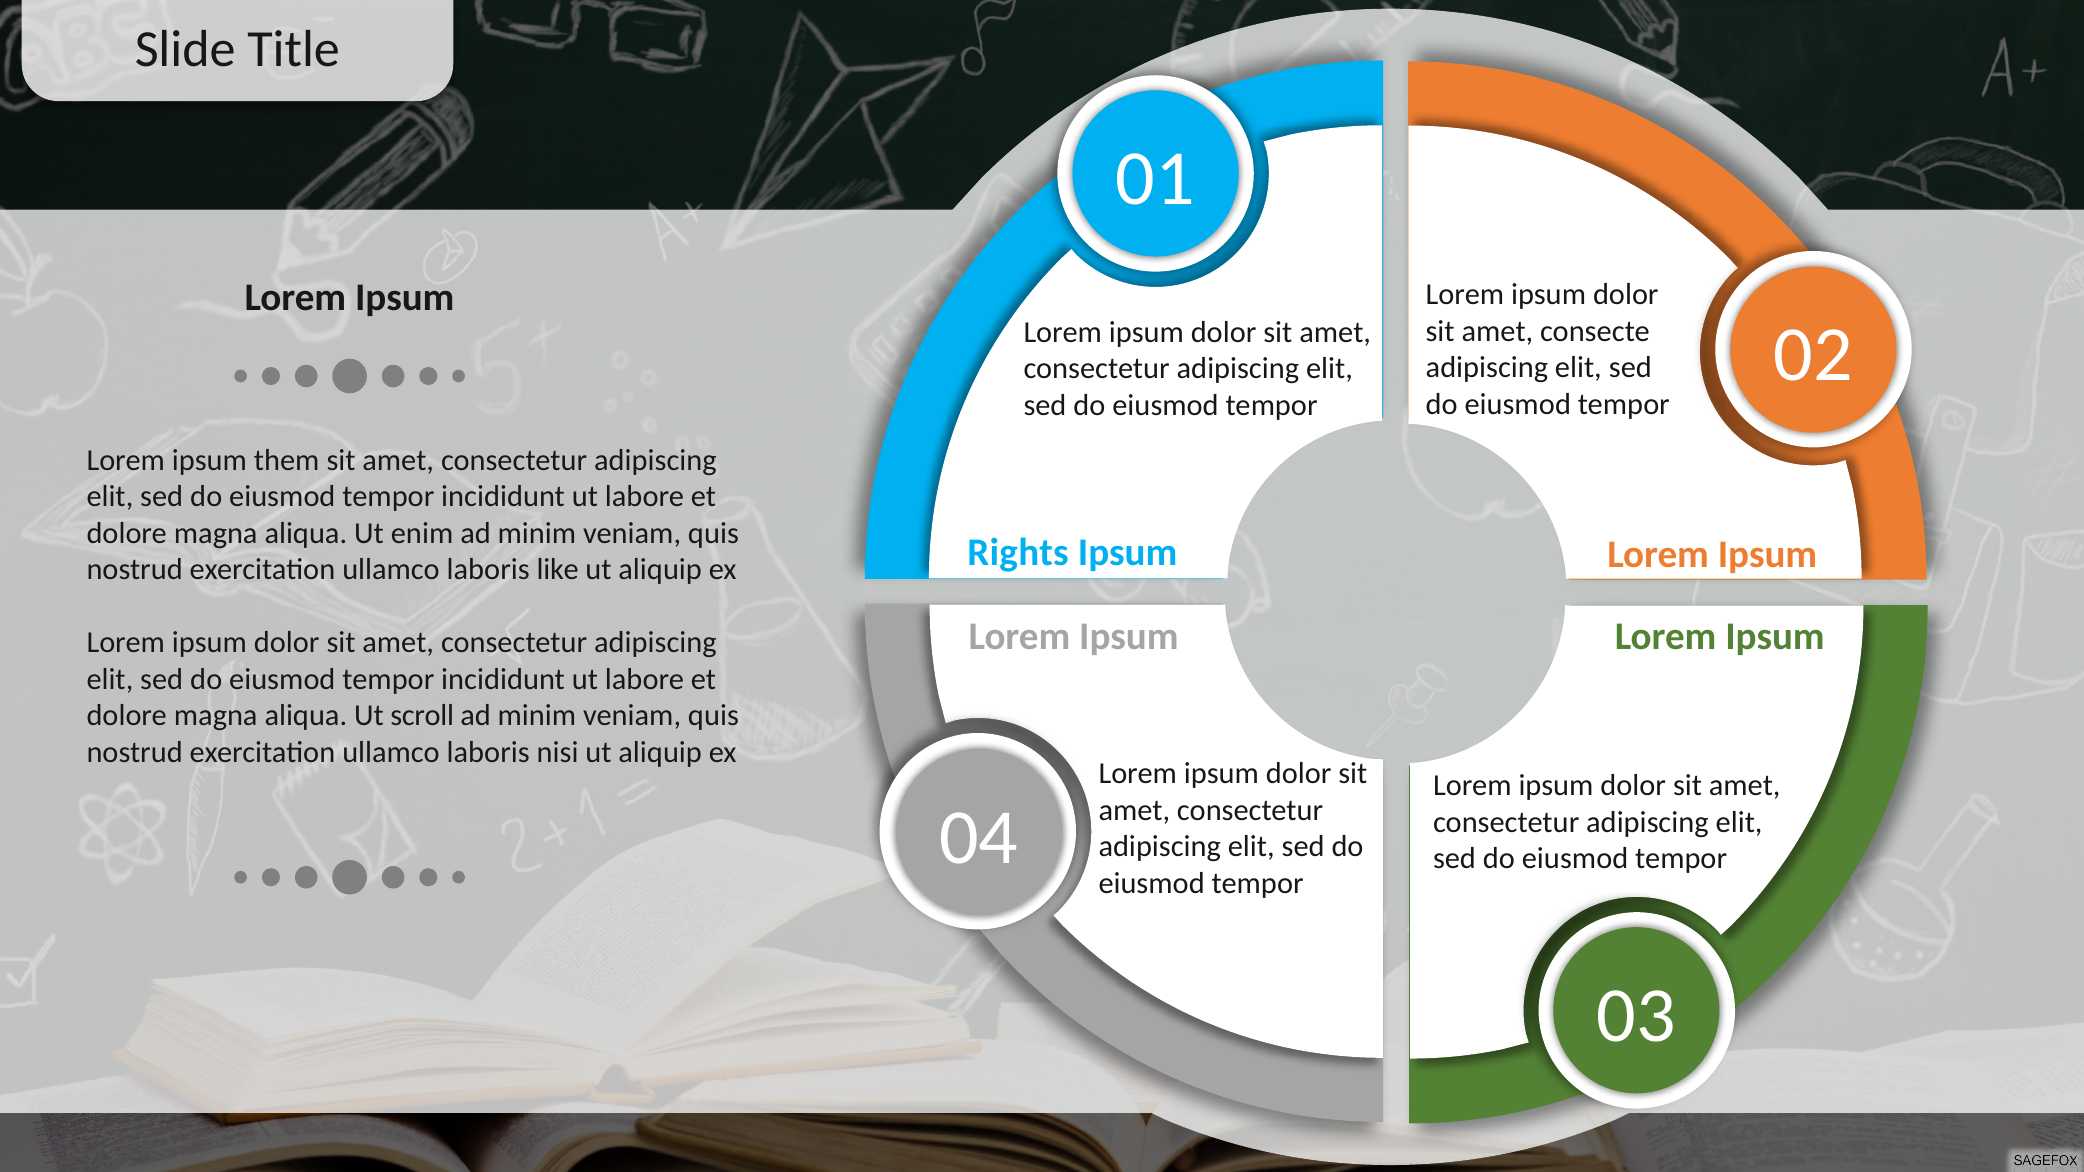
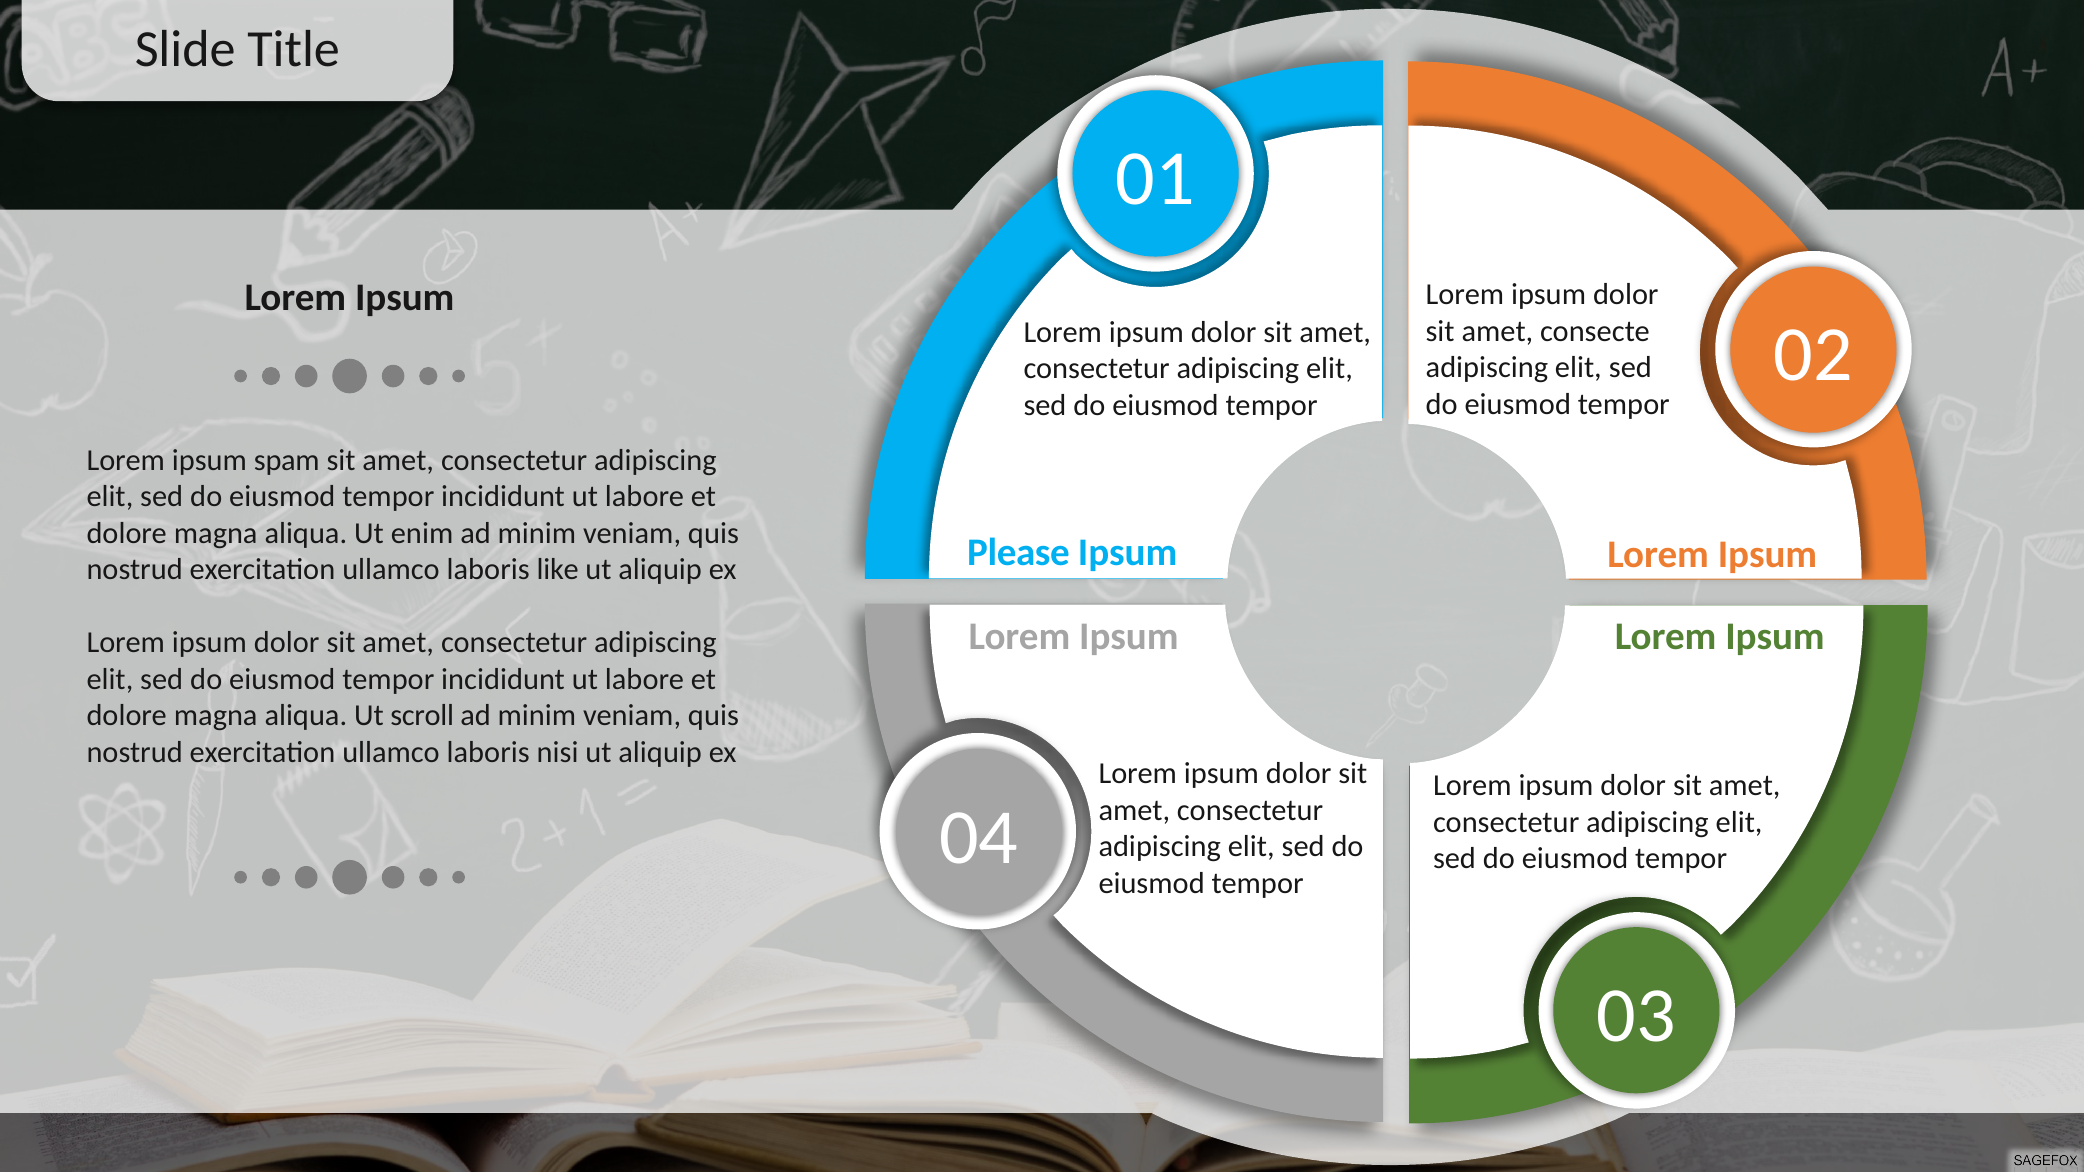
them: them -> spam (287, 460)
Rights: Rights -> Please (1018, 552)
